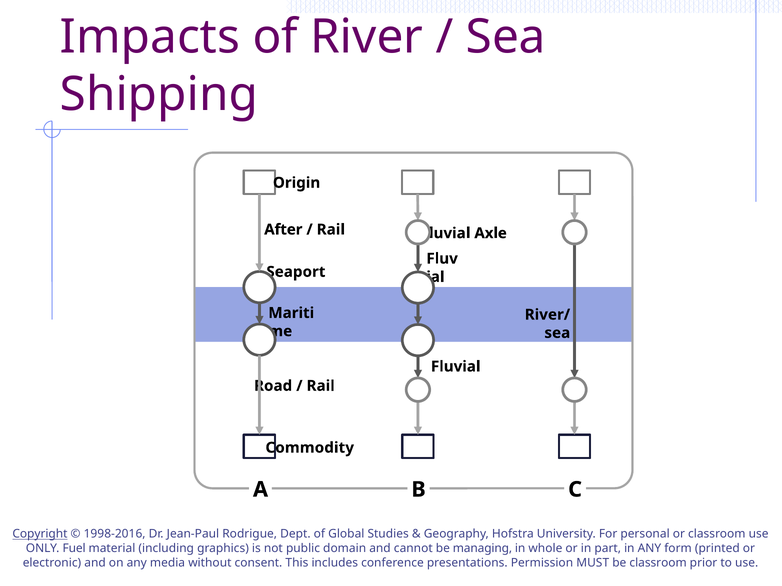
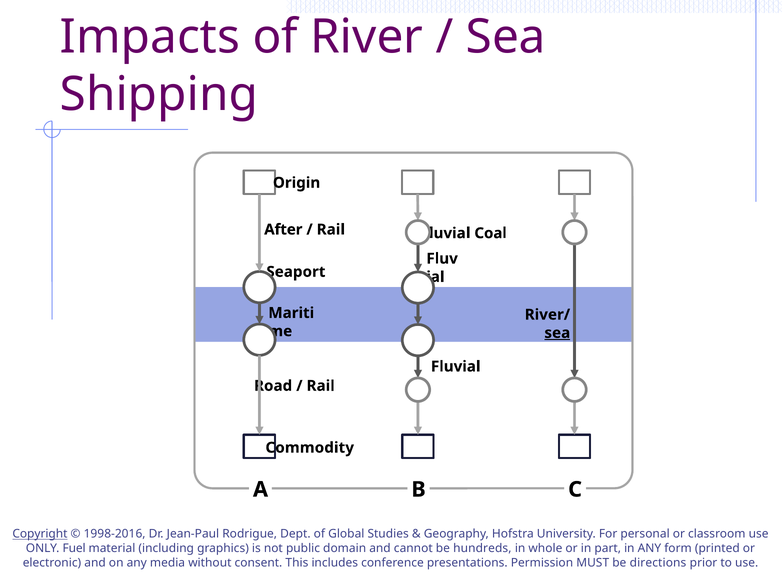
Axle: Axle -> Coal (491, 233)
sea underline: none -> present (557, 333)
managing: managing -> hundreds (482, 549)
be classroom: classroom -> directions (658, 563)
